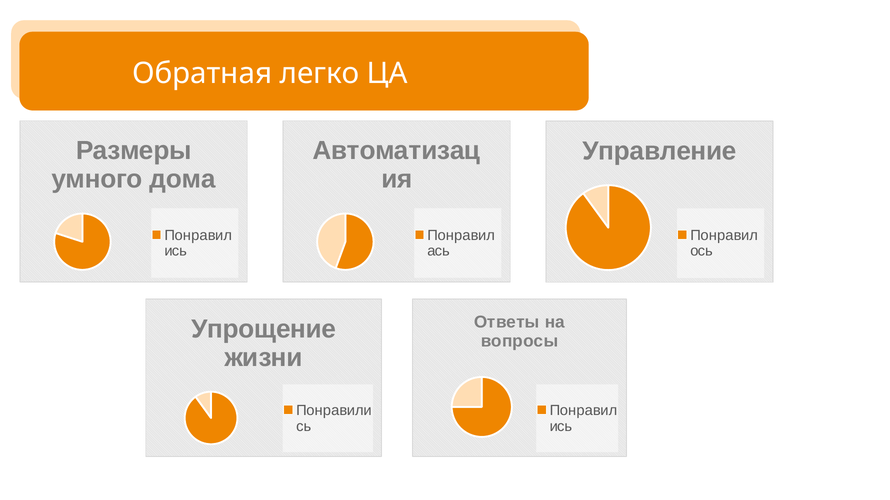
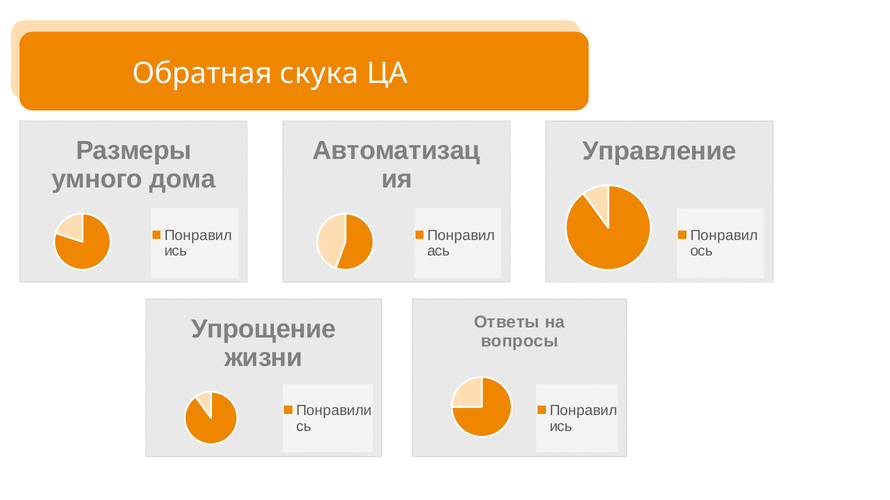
легко: легко -> скука (319, 74)
